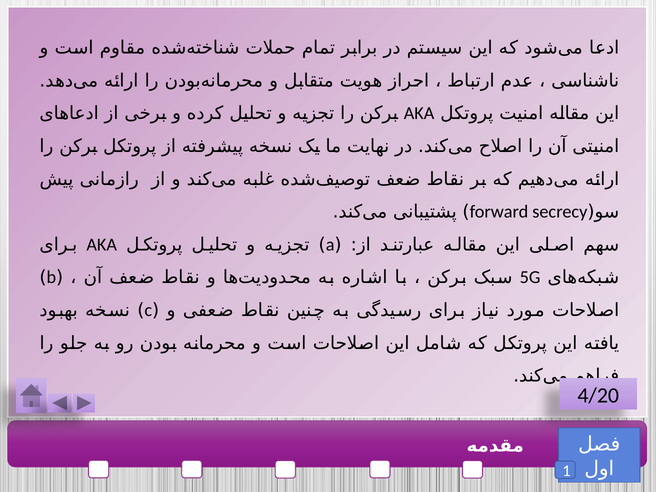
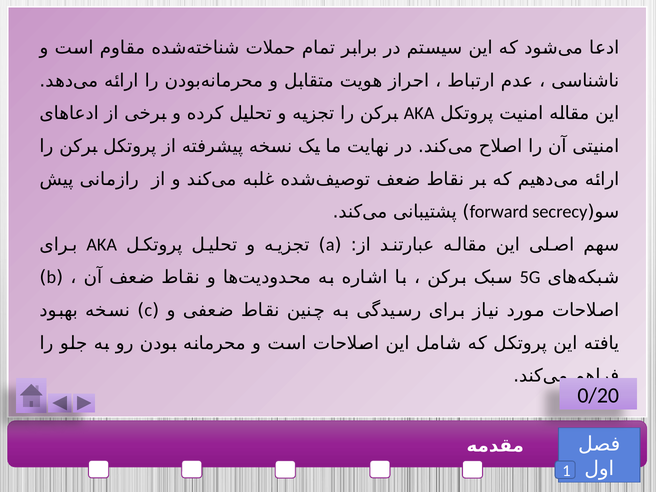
4/20: 4/20 -> 0/20 (598, 395)
